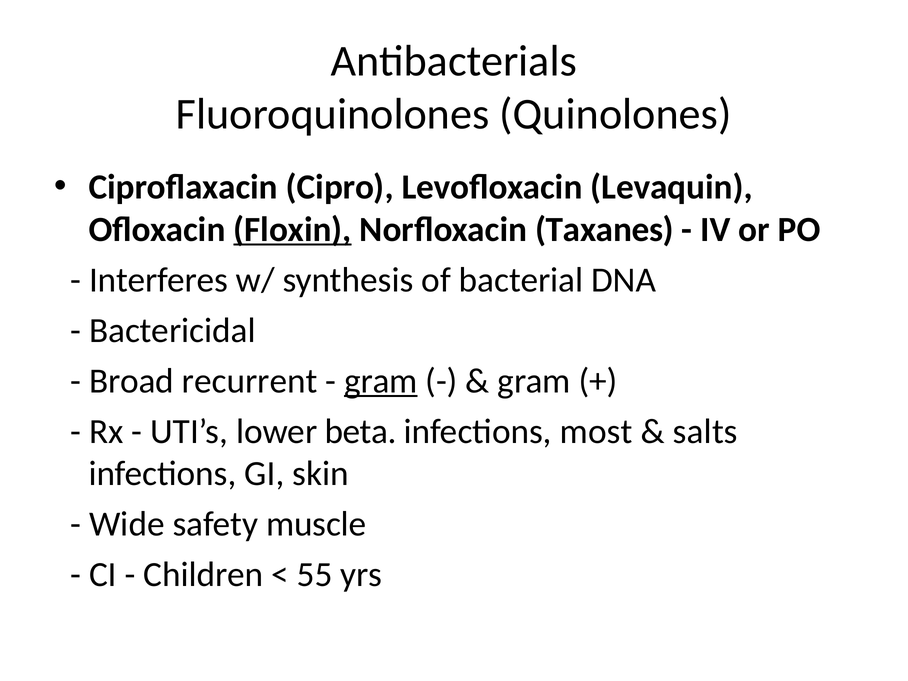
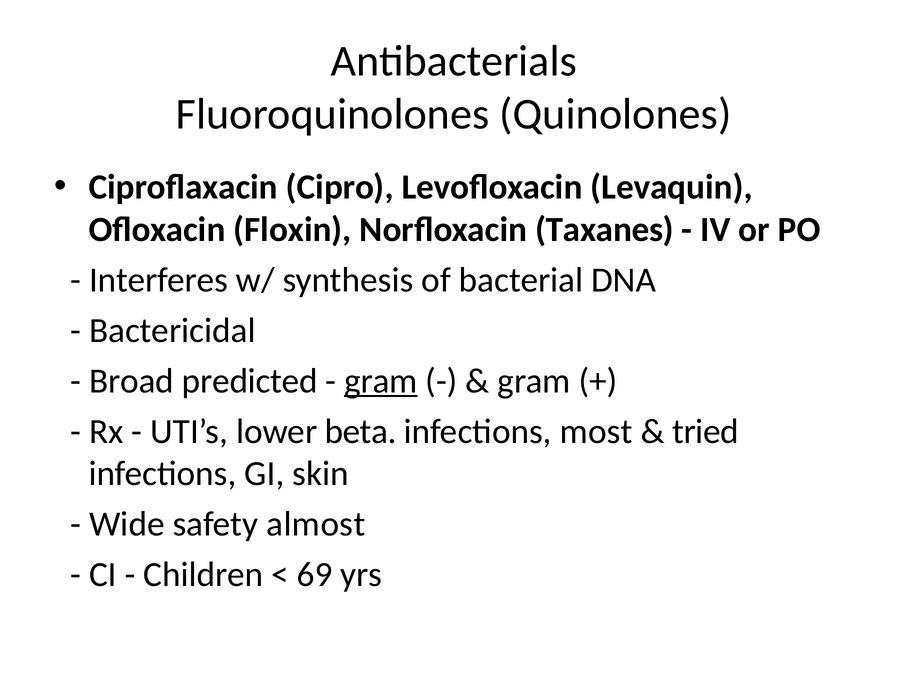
Floxin underline: present -> none (292, 230)
recurrent: recurrent -> predicted (250, 381)
salts: salts -> tried (706, 431)
muscle: muscle -> almost (316, 524)
55: 55 -> 69 (315, 575)
